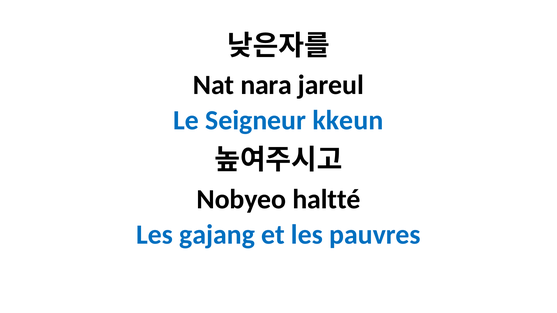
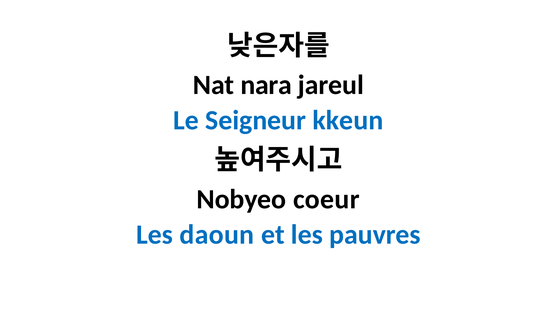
haltté: haltté -> coeur (326, 199)
gajang: gajang -> daoun (217, 235)
